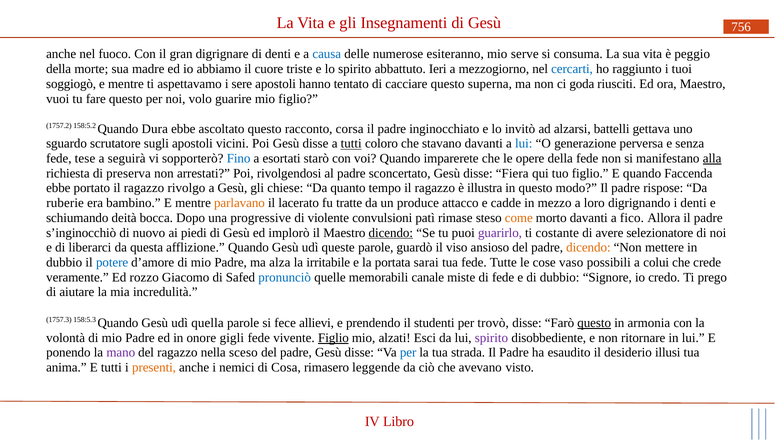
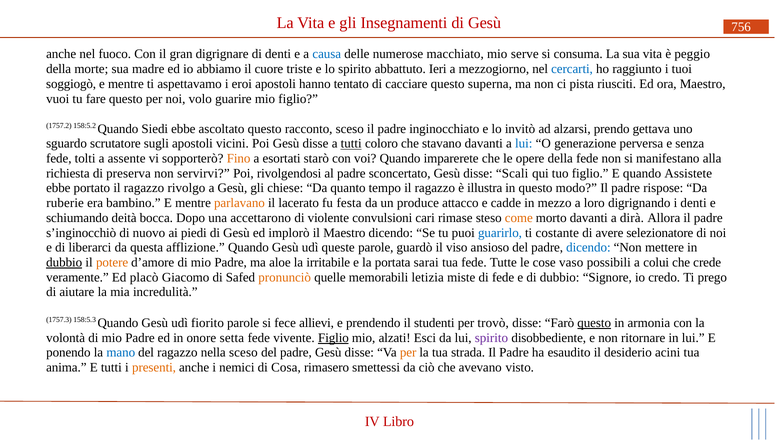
esiteranno: esiteranno -> macchiato (455, 54)
sere: sere -> eroi (242, 84)
goda: goda -> pista (582, 84)
Dura: Dura -> Siedi (155, 129)
racconto corsa: corsa -> sceso (350, 129)
battelli: battelli -> prendo (612, 129)
tese: tese -> tolti (85, 158)
seguirà: seguirà -> assente (127, 158)
Fino colour: blue -> orange (239, 158)
alla underline: present -> none (712, 158)
arrestati: arrestati -> servirvi (203, 173)
Fiera: Fiera -> Scali (512, 173)
Faccenda: Faccenda -> Assistete (688, 173)
tratte: tratte -> festa (349, 203)
progressive: progressive -> accettarono (261, 218)
patì: patì -> cari (425, 218)
fico: fico -> dirà (632, 218)
dicendo underline: present -> none (391, 233)
guarirlo colour: purple -> blue (500, 233)
dicendo colour: orange -> blue (588, 248)
dubbio underline: none -> present (64, 262)
potere colour: blue -> orange (112, 262)
alza: alza -> aloe (280, 262)
rozzo: rozzo -> placò (144, 277)
pronunciò colour: blue -> orange (285, 277)
canale: canale -> letizia (428, 277)
quella: quella -> fiorito (207, 323)
gigli: gigli -> setta (232, 338)
mano colour: purple -> blue (121, 353)
per colour: blue -> orange (408, 353)
illusi: illusi -> acini (668, 353)
leggende: leggende -> smettessi (376, 367)
